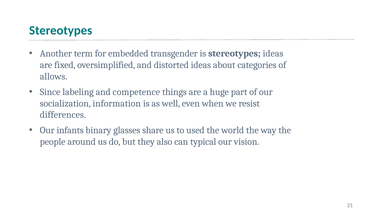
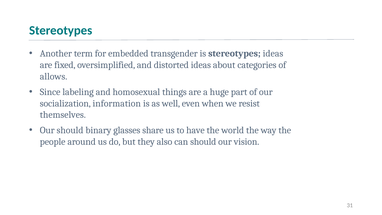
competence: competence -> homosexual (136, 92)
differences: differences -> themselves (63, 115)
Our infants: infants -> should (70, 130)
used: used -> have (195, 130)
can typical: typical -> should (203, 142)
